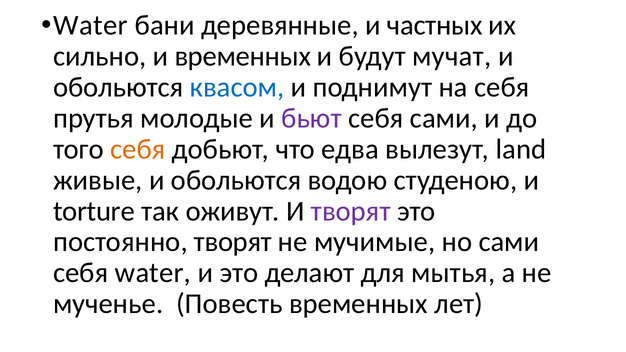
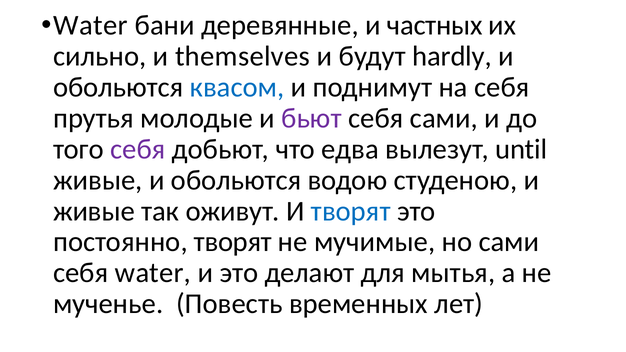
и временных: временных -> themselves (243, 56)
мучат: мучат -> hardly (452, 56)
себя colour: orange -> purple (138, 149)
land: land -> until (521, 149)
torture: torture -> живые (94, 211)
творят colour: purple -> blue (351, 211)
